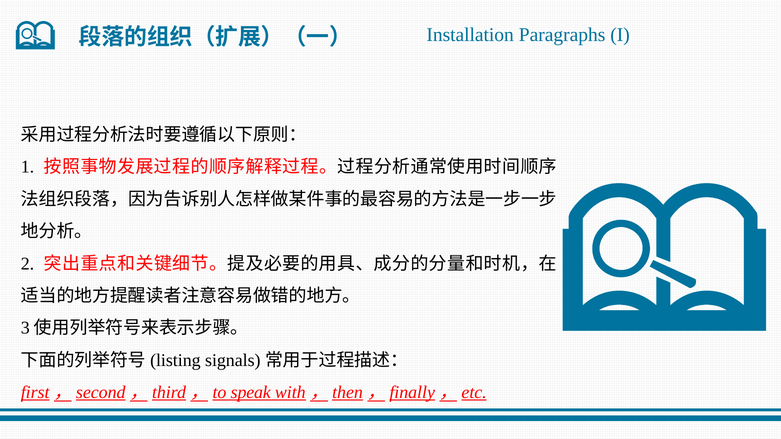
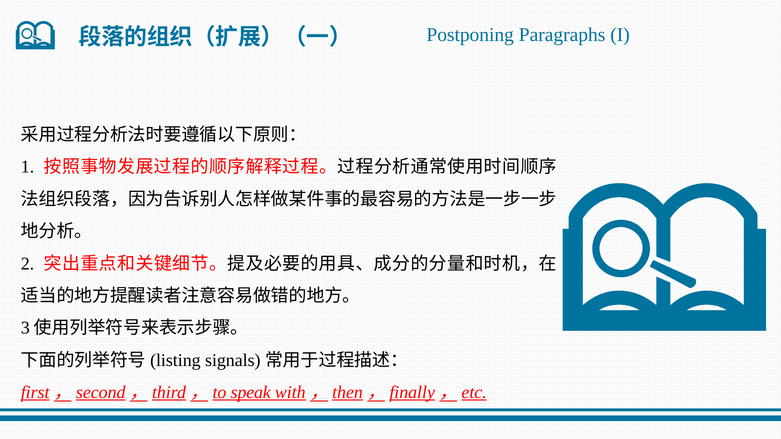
Installation: Installation -> Postponing (470, 35)
